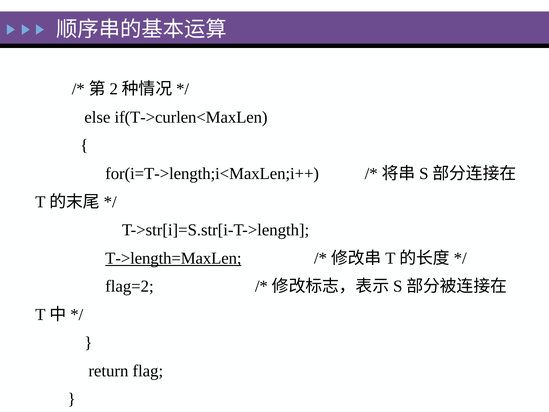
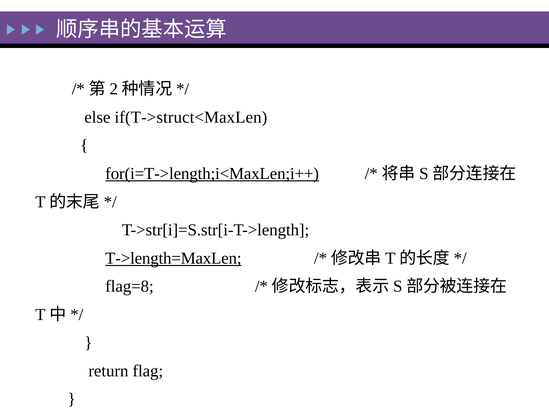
if(T->curlen<MaxLen: if(T->curlen<MaxLen -> if(T->struct<MaxLen (191, 117)
for(i=T->length;i<MaxLen;i++ underline: none -> present (212, 174)
flag=2: flag=2 -> flag=8 (129, 286)
